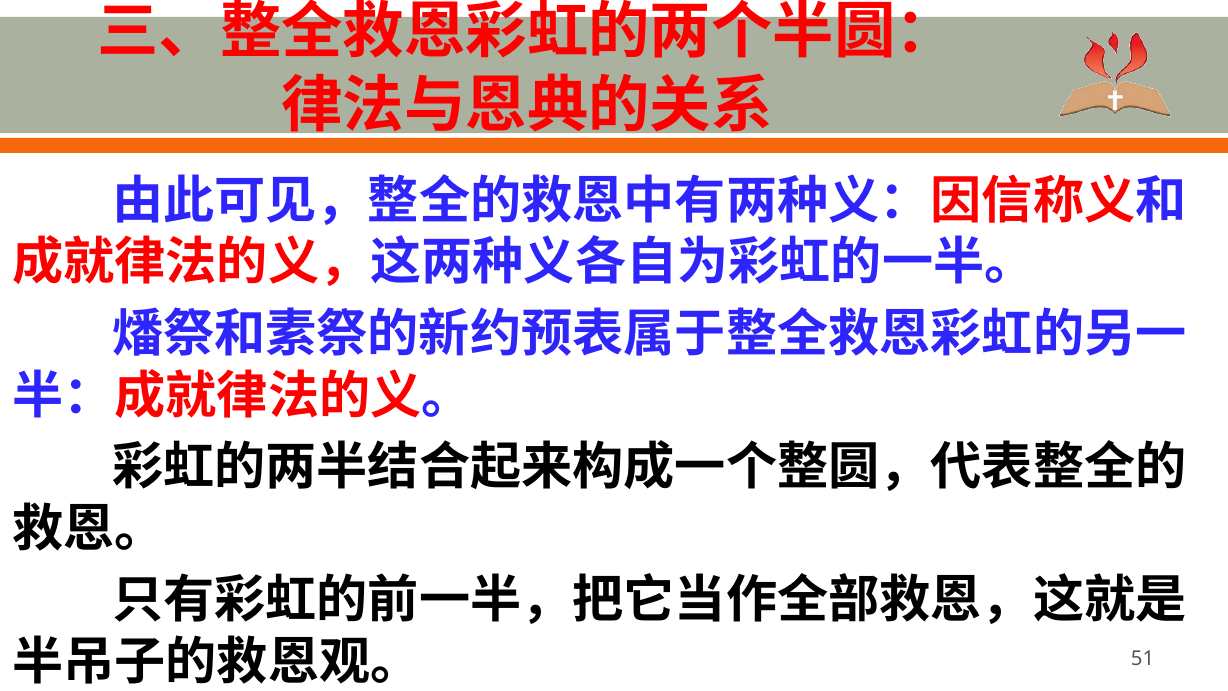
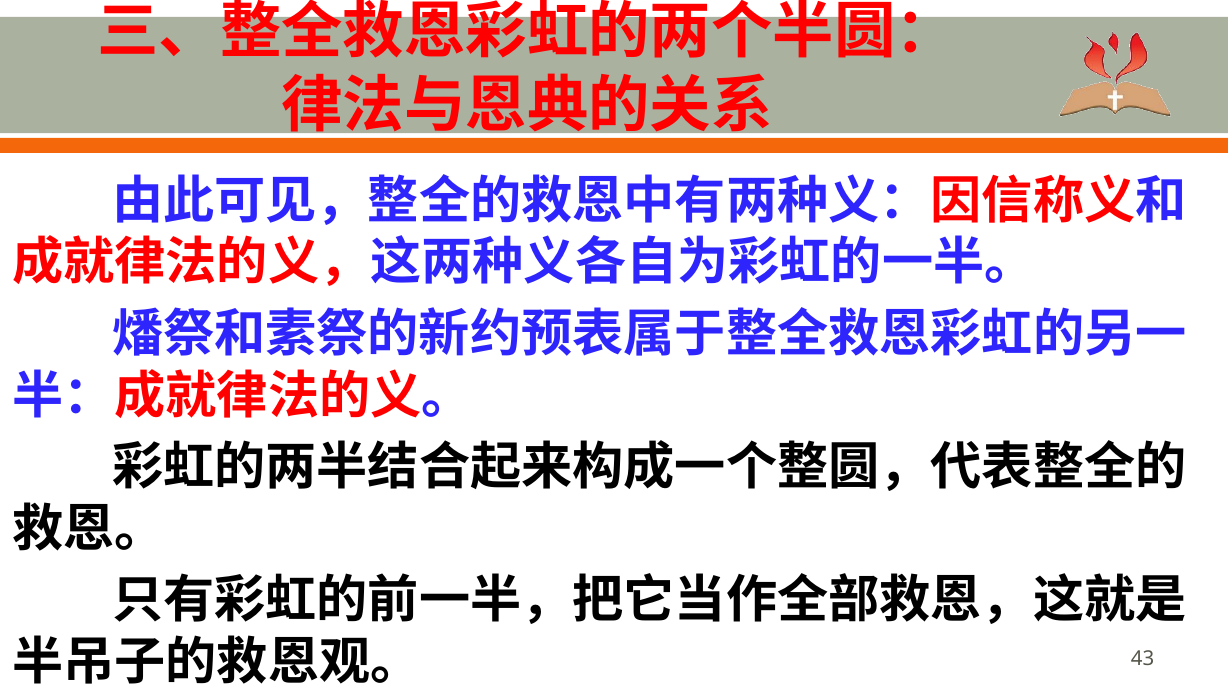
51: 51 -> 43 (1143, 658)
